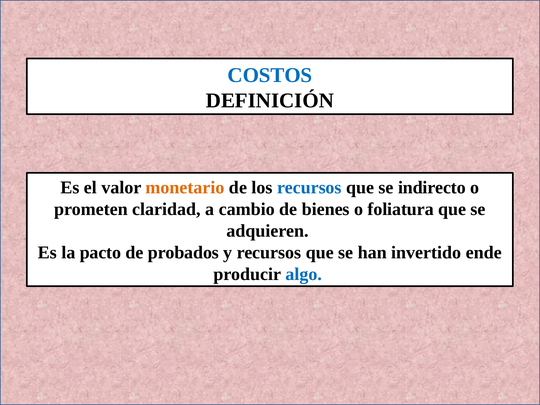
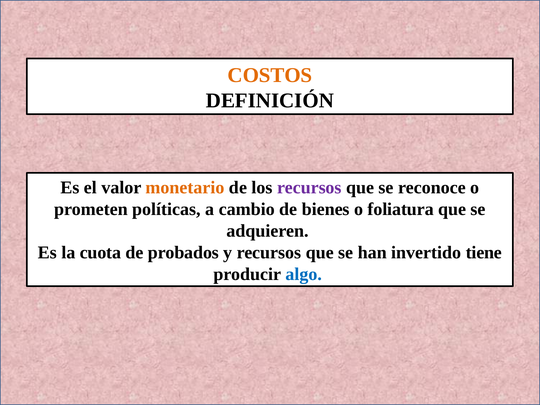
COSTOS colour: blue -> orange (270, 75)
recursos colour: blue -> purple (309, 188)
indirecto: indirecto -> reconoce (432, 188)
claridad: claridad -> políticas (166, 209)
pacto: pacto -> cuota (100, 252)
ende: ende -> tiene (484, 252)
